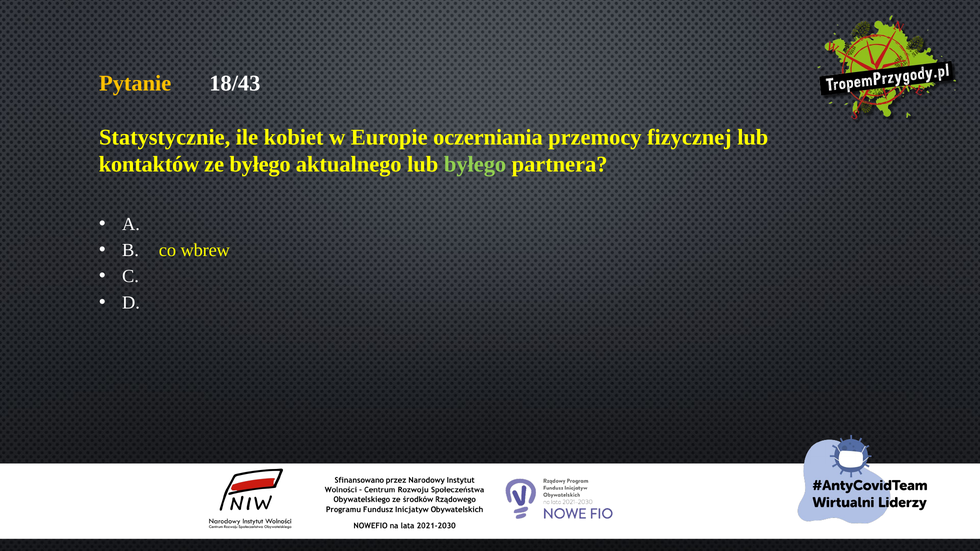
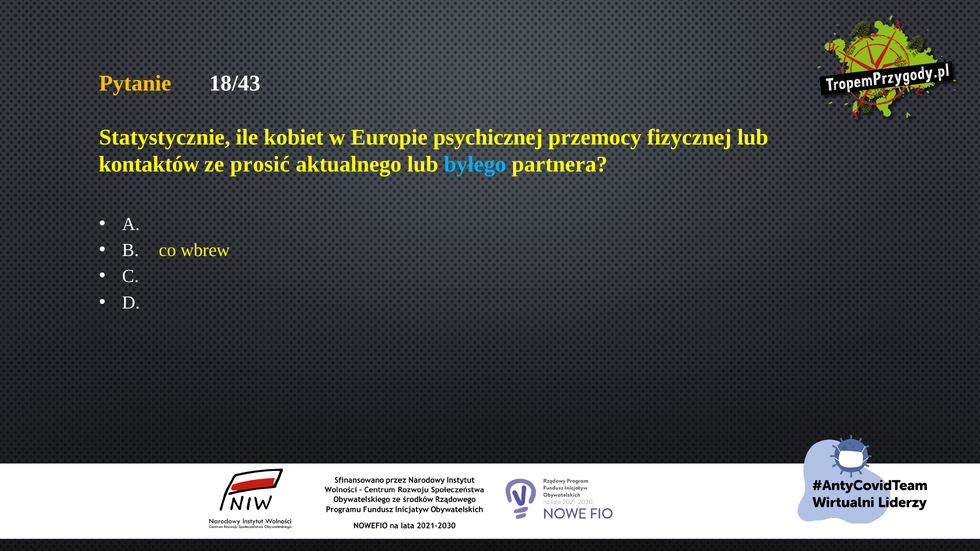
oczerniania: oczerniania -> psychicznej (488, 137)
ze byłego: byłego -> prosić (260, 164)
byłego colour: light green -> light blue (475, 164)
